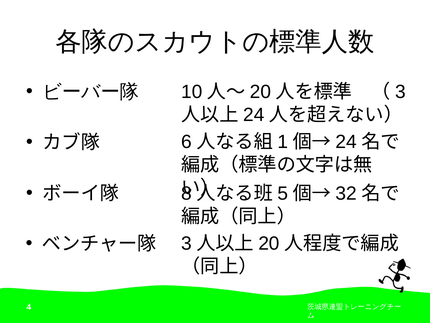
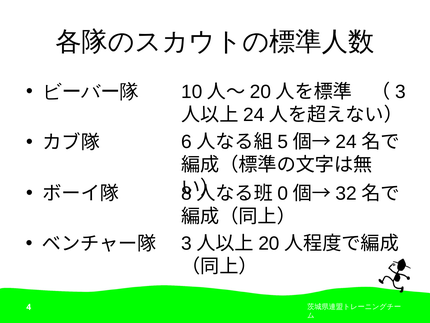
1: 1 -> 5 (283, 142)
5: 5 -> 0 (283, 193)
